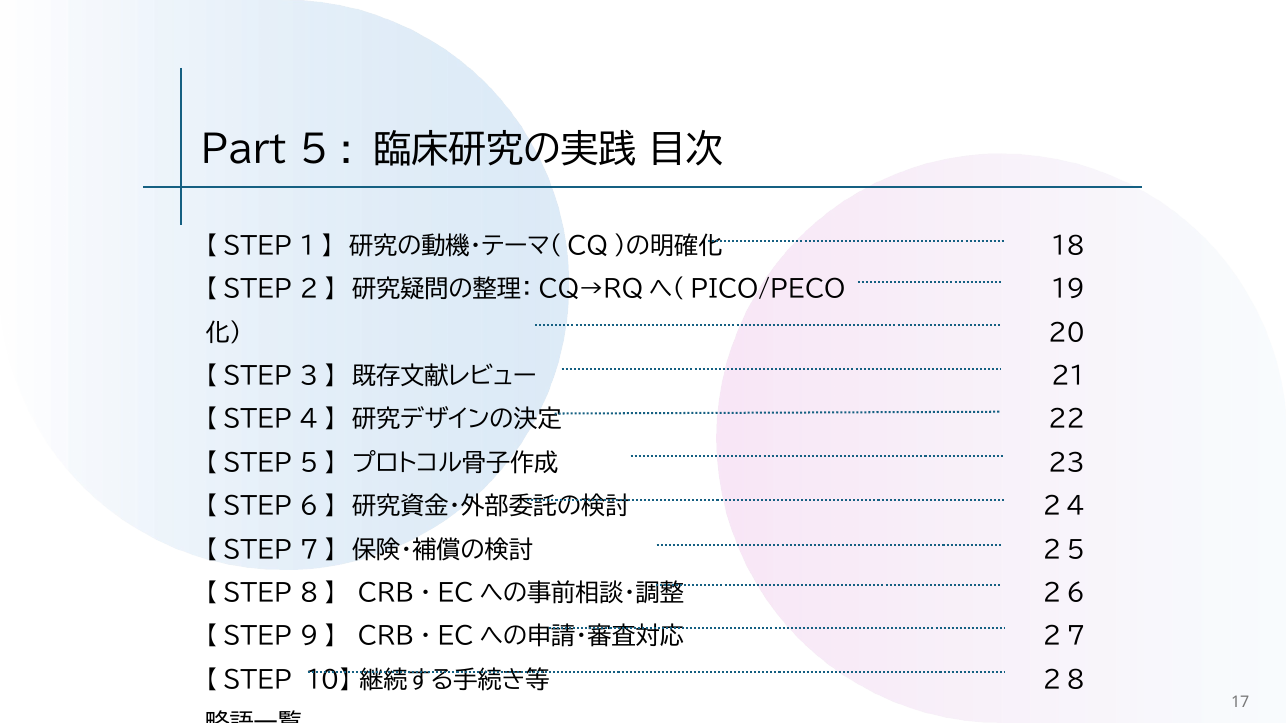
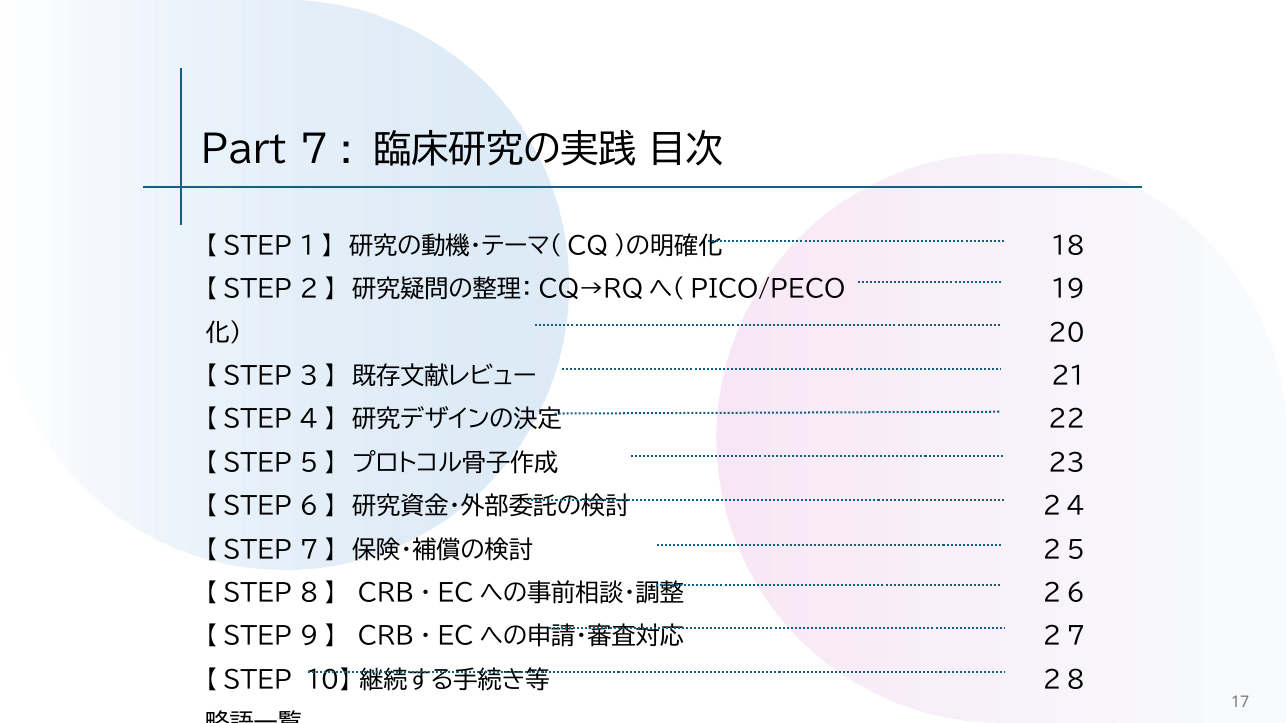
5: 5 -> 7 (314, 151)
